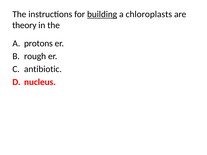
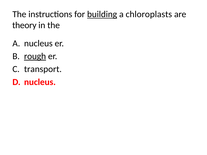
A protons: protons -> nucleus (38, 43)
rough underline: none -> present (35, 56)
antibiotic: antibiotic -> transport (43, 69)
